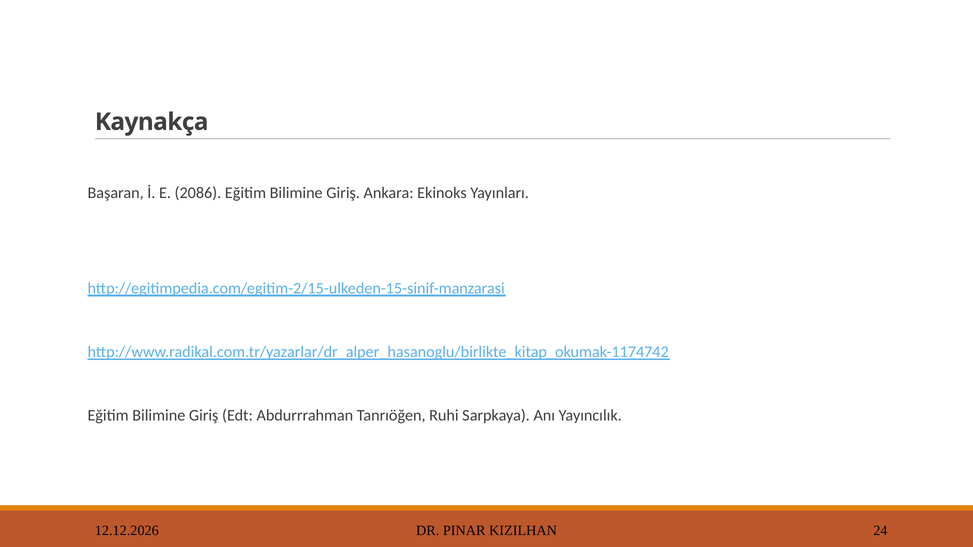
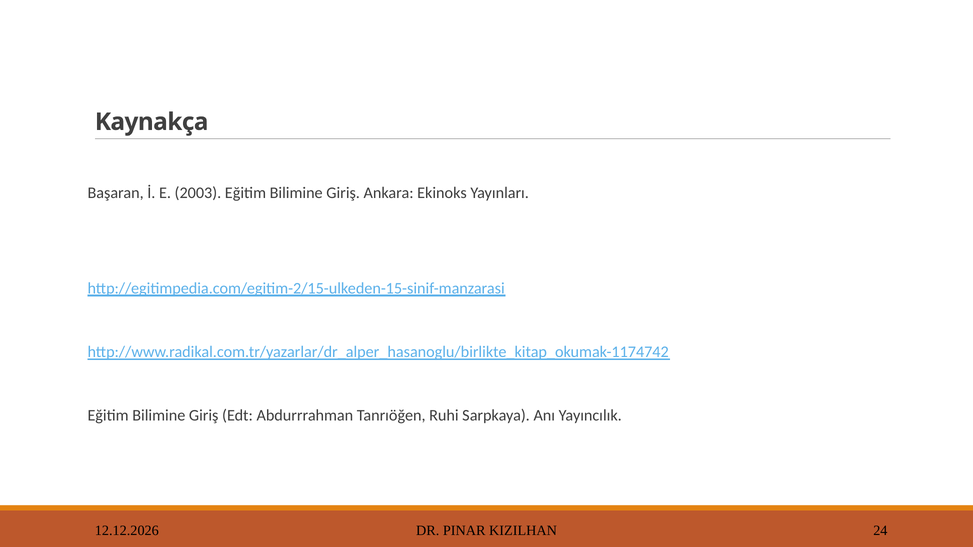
2086: 2086 -> 2003 (198, 193)
